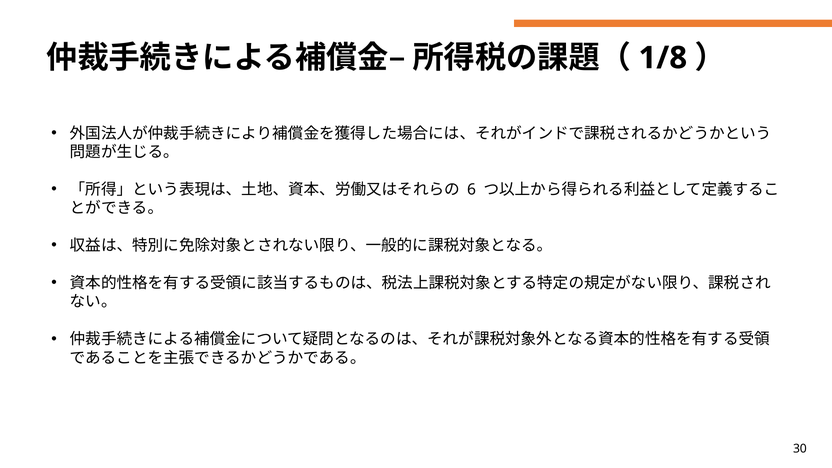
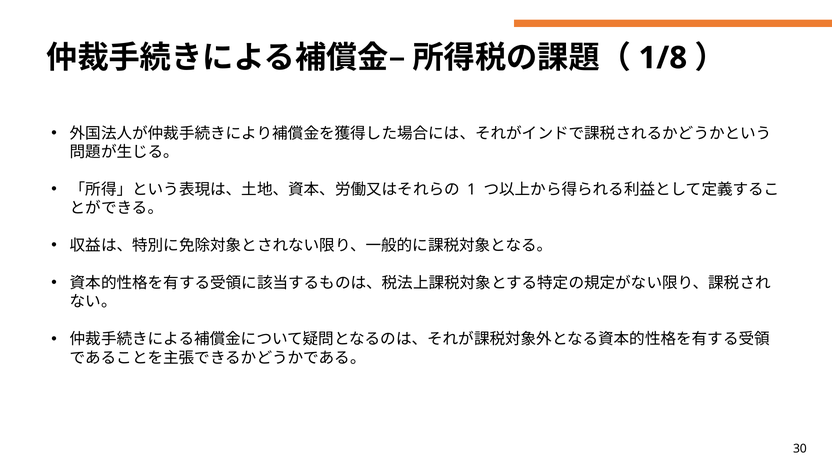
6: 6 -> 1 (471, 190)
